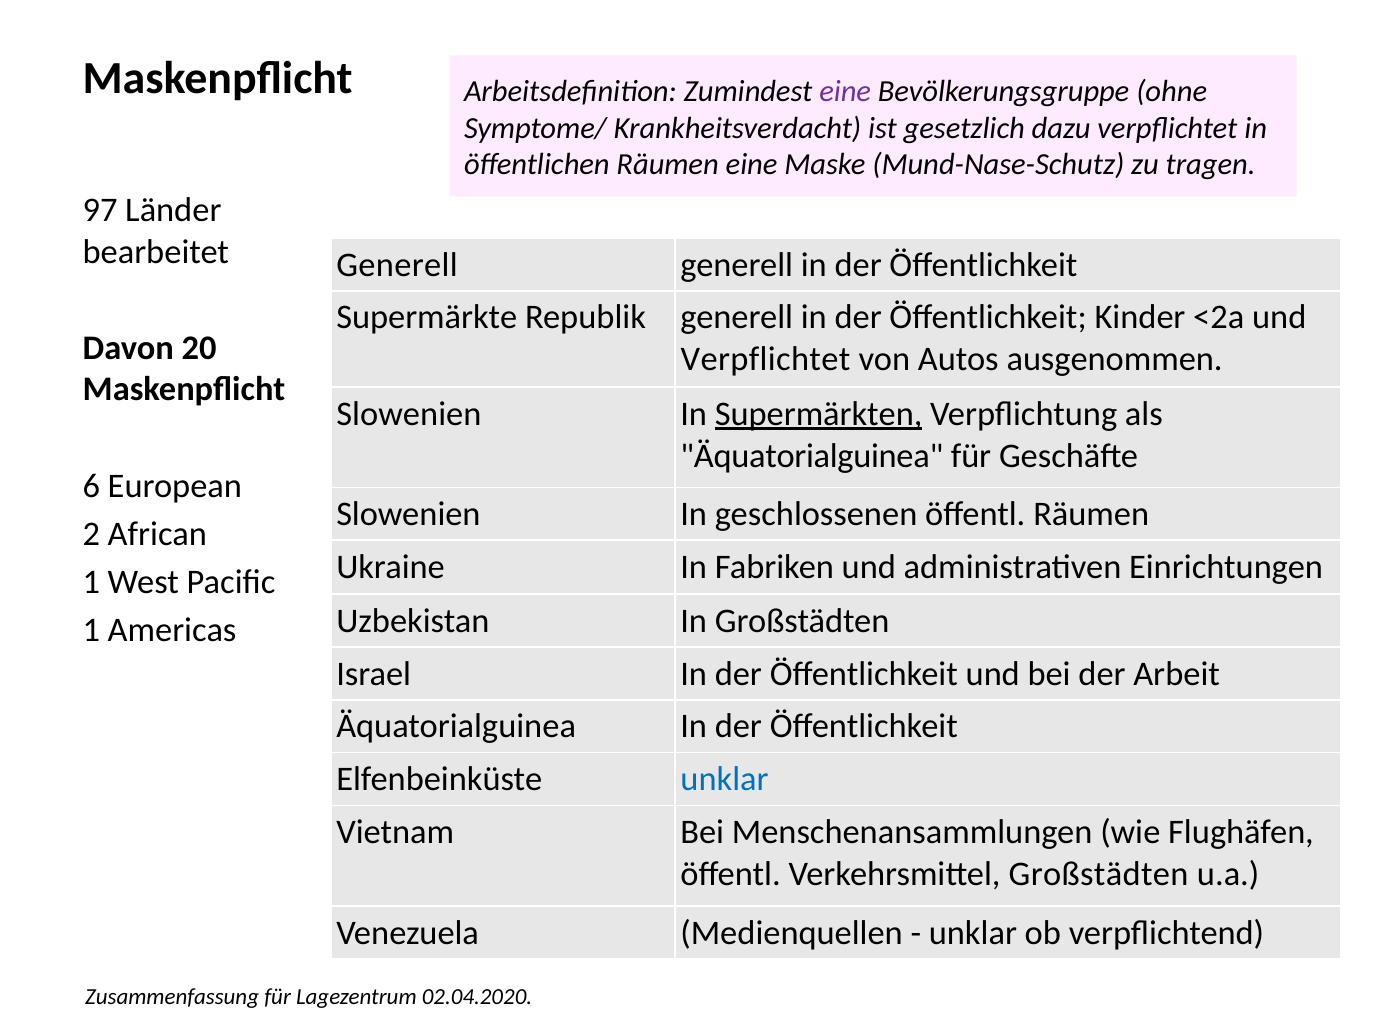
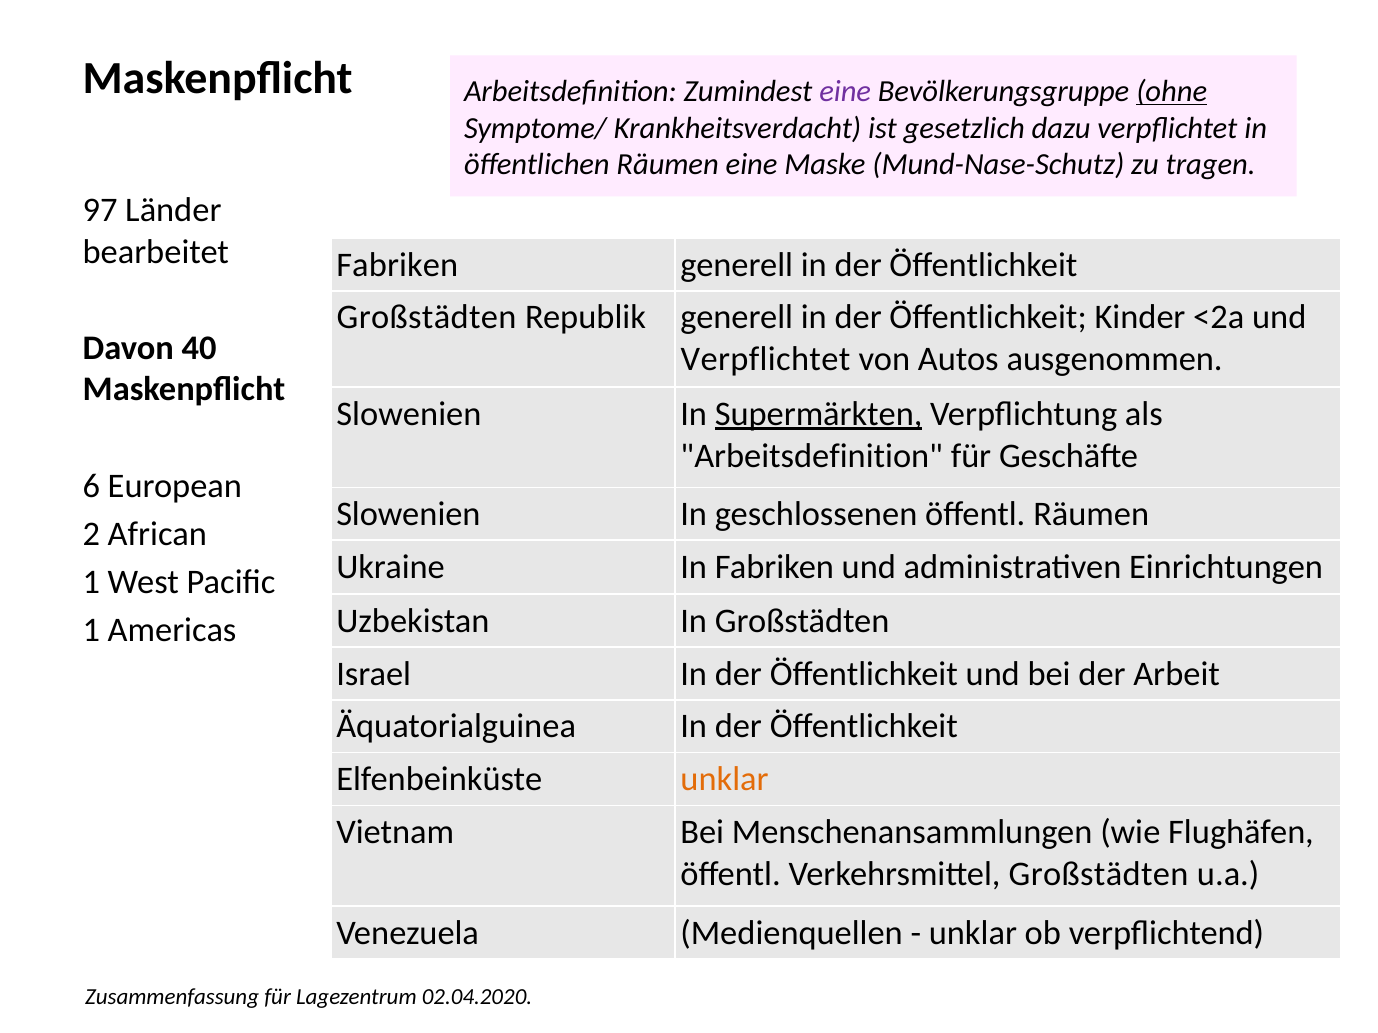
ohne underline: none -> present (1172, 91)
Generell: Generell -> Fabriken (397, 265)
Supermärkte: Supermärkte -> Großstädten (427, 318)
20: 20 -> 40 (199, 348)
Äquatorialguinea: Äquatorialguinea -> Arbeitsdefinition (812, 456)
unklar colour: blue -> orange (725, 780)
